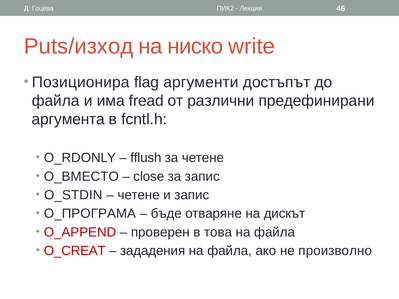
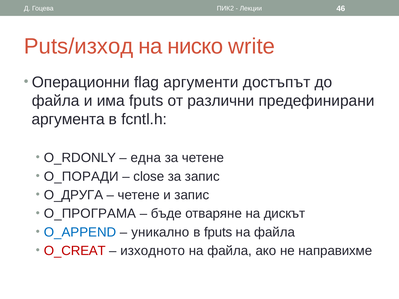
Позиционира: Позиционира -> Операционни (81, 82)
има fread: fread -> fputs (146, 101)
fflush: fflush -> една (146, 158)
O_ВМЕСТО: O_ВМЕСТО -> O_ПОРАДИ (81, 177)
O_STDIN: O_STDIN -> O_ДРУГА (73, 195)
O_APPEND colour: red -> blue (80, 232)
проверен: проверен -> уникално (160, 232)
в това: това -> fputs (218, 232)
зададения: зададения -> изходното (153, 251)
произволно: произволно -> направихме (335, 251)
